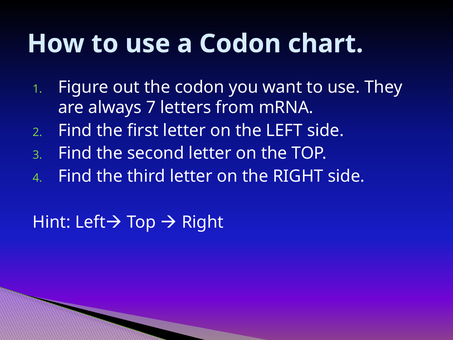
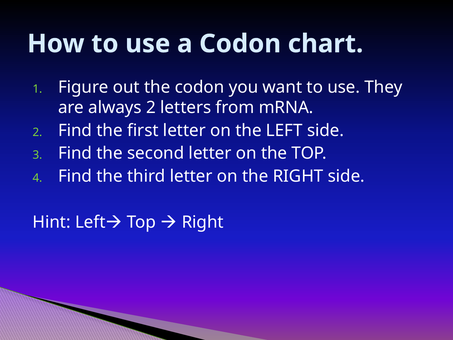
always 7: 7 -> 2 (151, 107)
